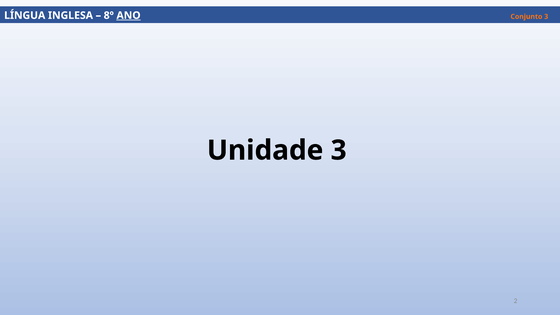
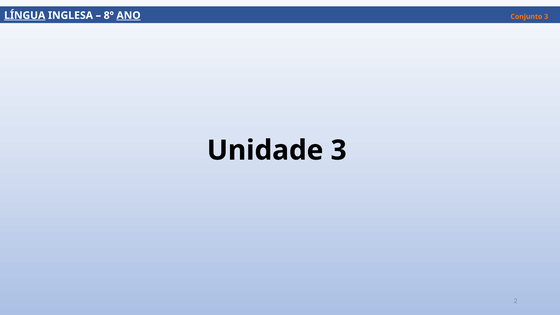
LÍNGUA underline: none -> present (25, 15)
